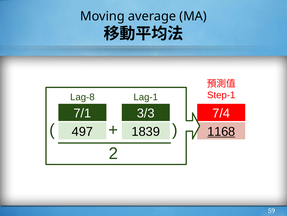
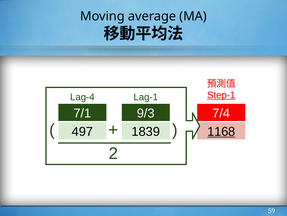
Step-1 underline: none -> present (221, 95)
Lag-8: Lag-8 -> Lag-4 (82, 97)
3/3: 3/3 -> 9/3 (146, 113)
